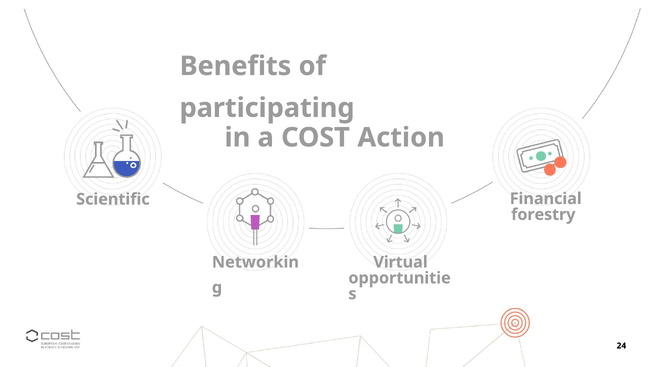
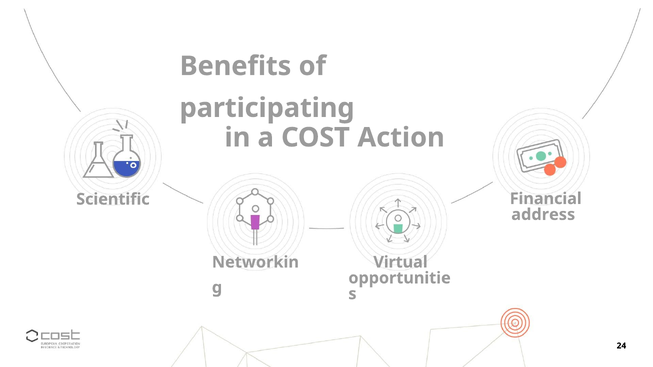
forestry: forestry -> address (543, 215)
